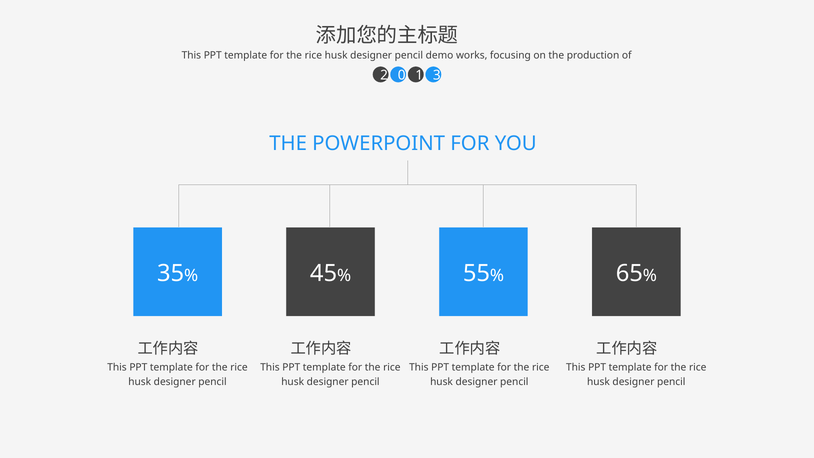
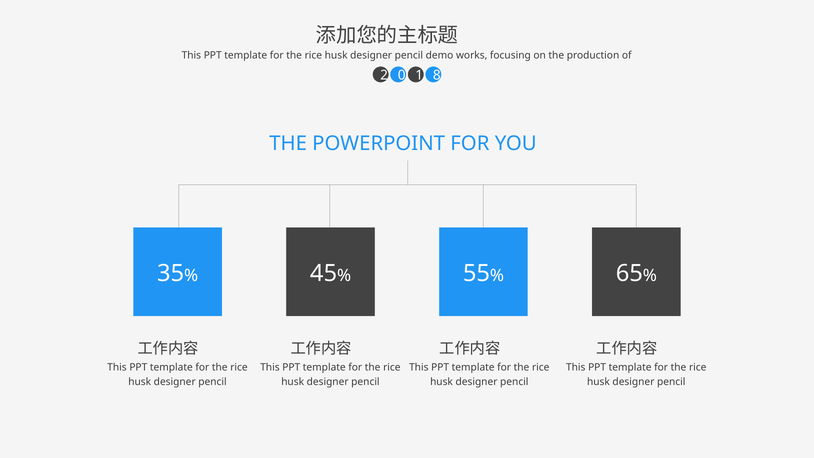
3: 3 -> 8 (437, 75)
